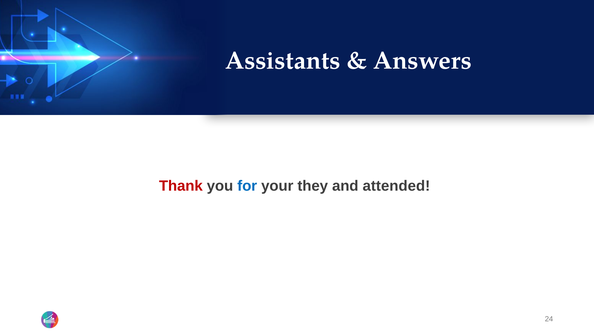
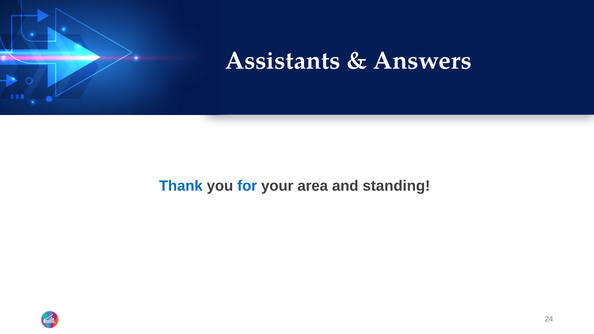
Thank colour: red -> blue (181, 186)
they: they -> area (313, 186)
attended: attended -> standing (396, 186)
